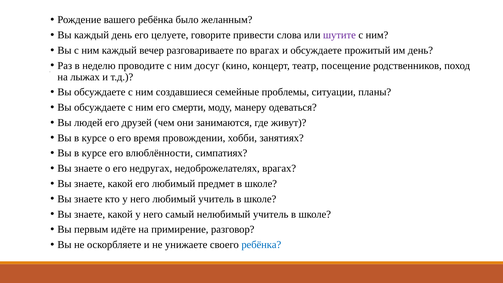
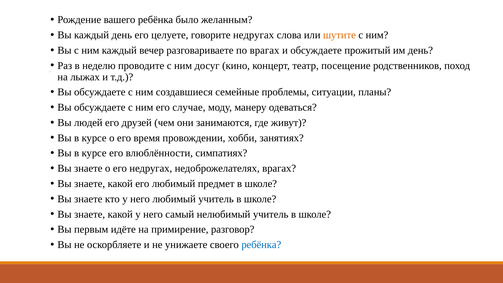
говорите привести: привести -> недругах (254, 35)
шутите colour: purple -> orange (339, 35)
смерти: смерти -> случае (189, 107)
